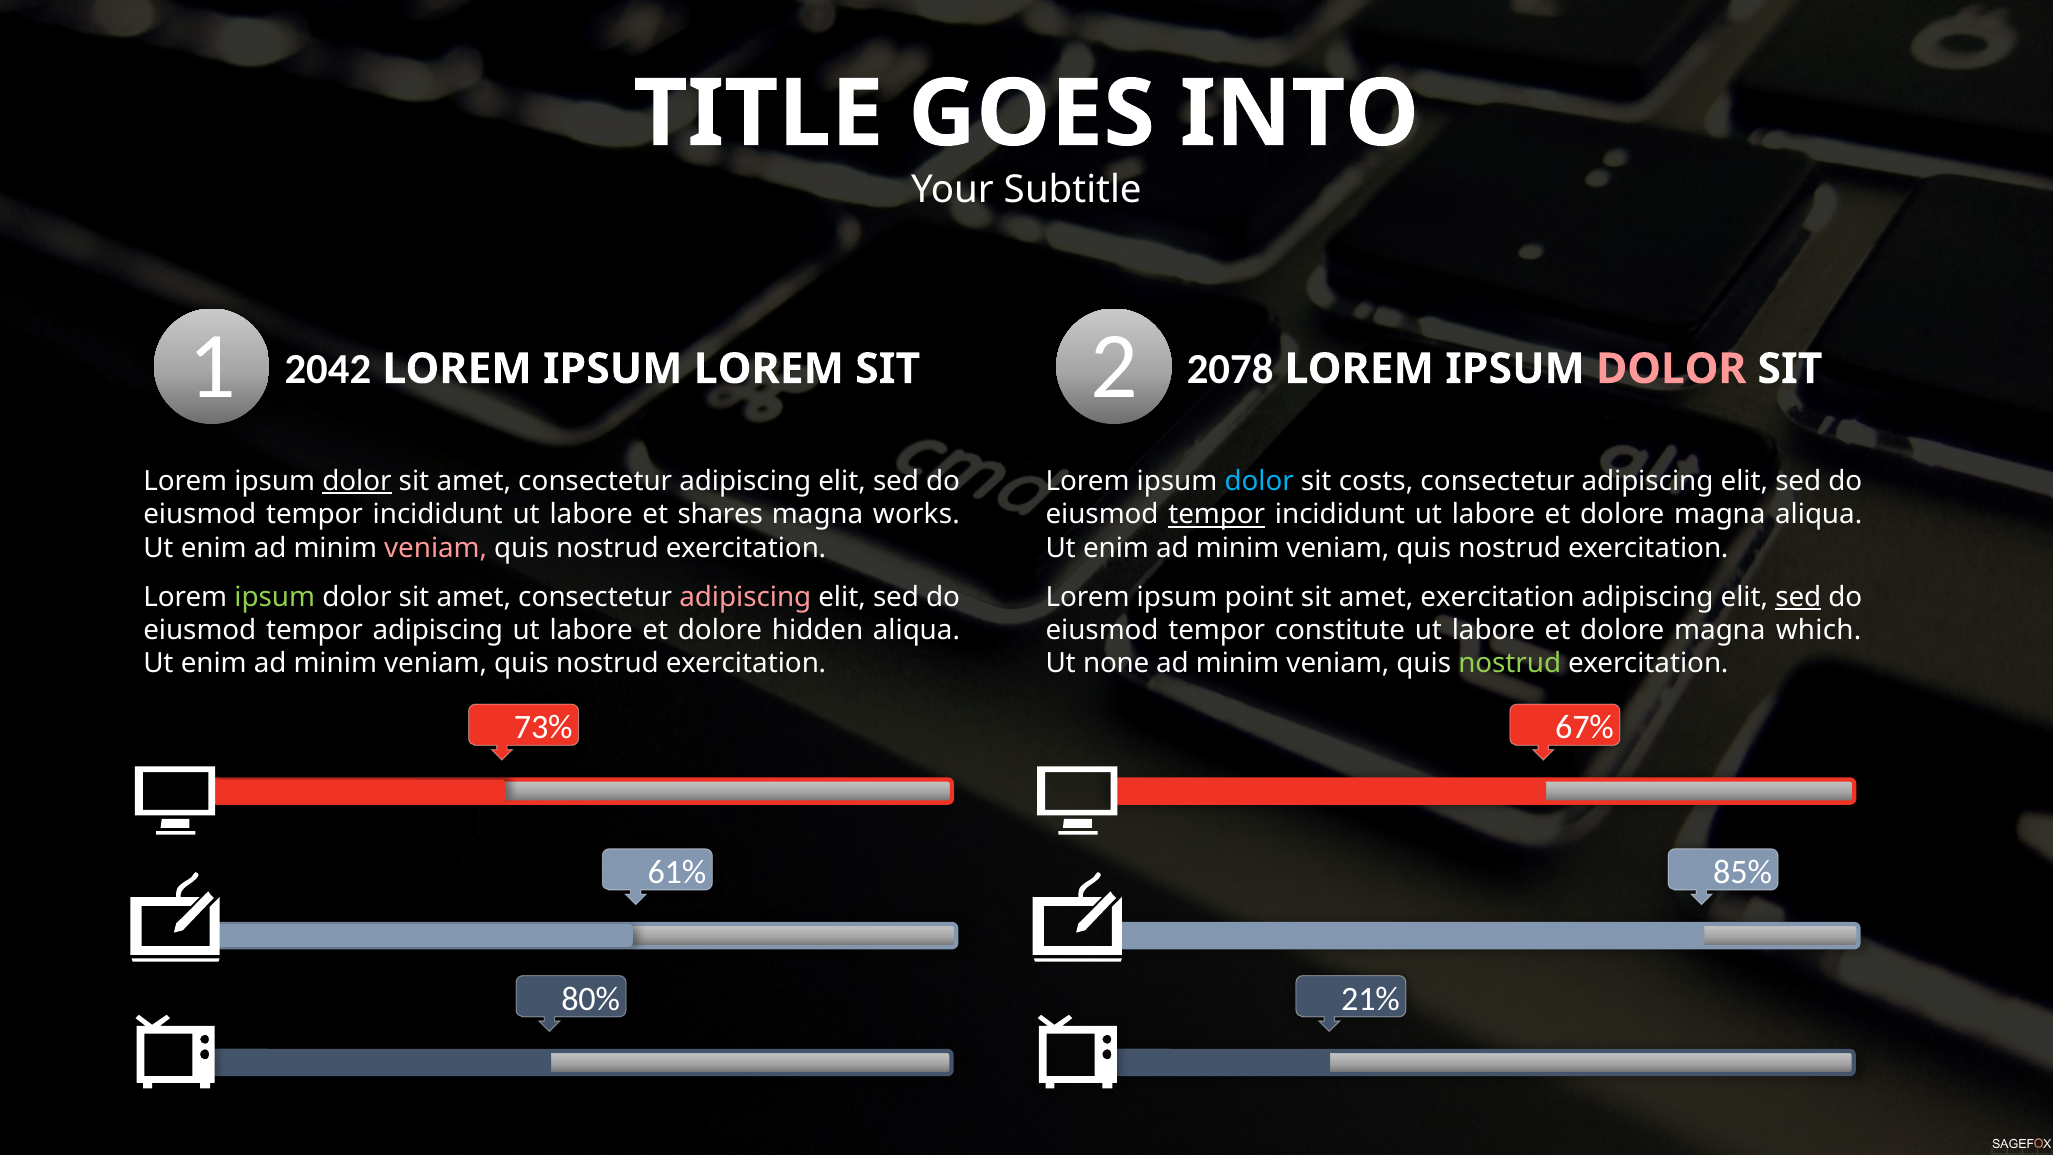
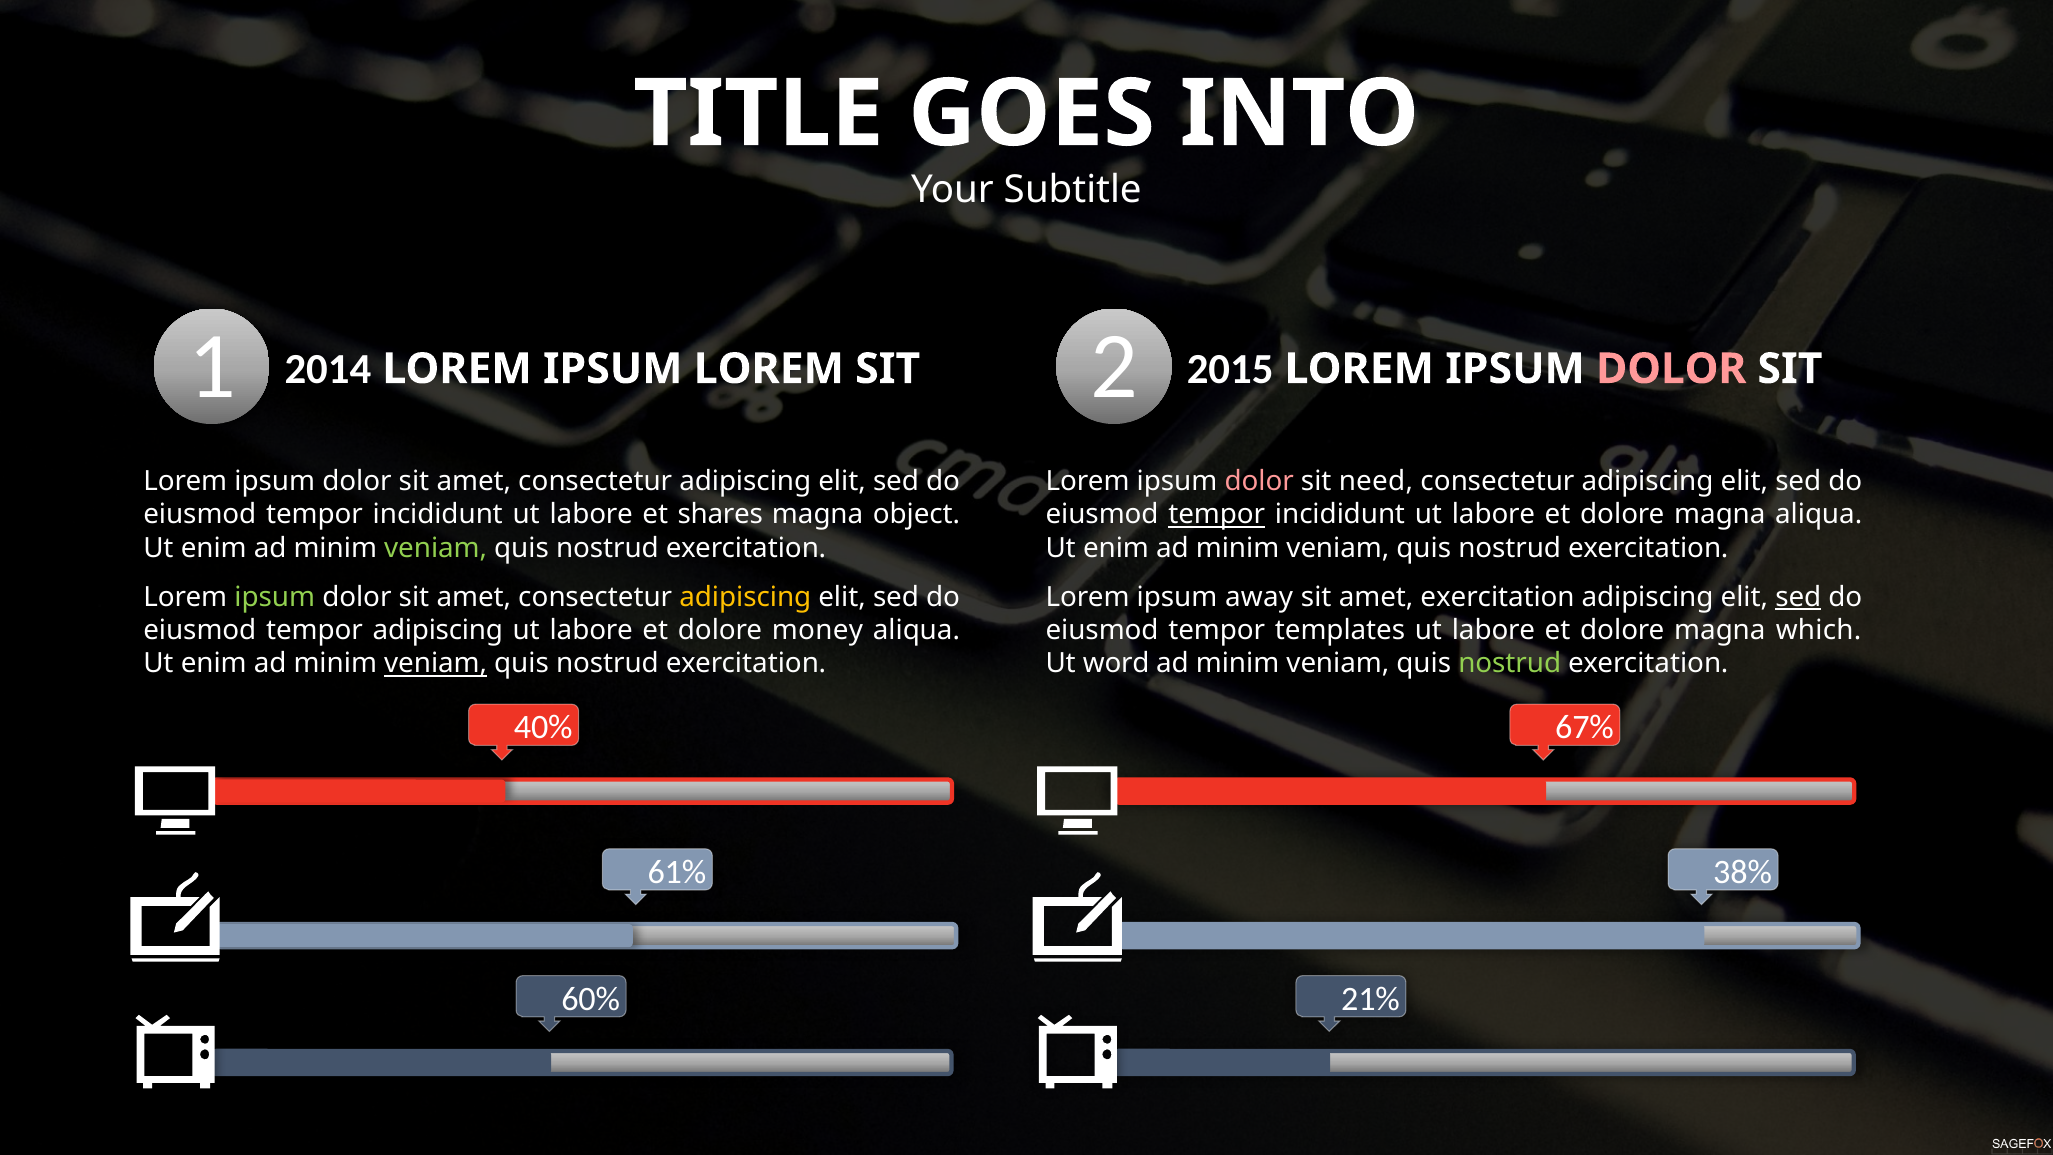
2042: 2042 -> 2014 (328, 369)
2078: 2078 -> 2015 (1230, 369)
dolor underline: present -> none (357, 481)
dolor colour: light blue -> pink (1259, 481)
costs: costs -> need (1376, 481)
works: works -> object (917, 515)
veniam colour: pink -> light green (436, 548)
adipiscing colour: pink -> yellow (745, 597)
point: point -> away (1259, 597)
hidden: hidden -> money (817, 630)
constitute: constitute -> templates (1340, 630)
veniam underline: none -> present (436, 664)
none: none -> word (1116, 664)
73%: 73% -> 40% (543, 727)
85%: 85% -> 38% (1743, 872)
80%: 80% -> 60% (591, 999)
